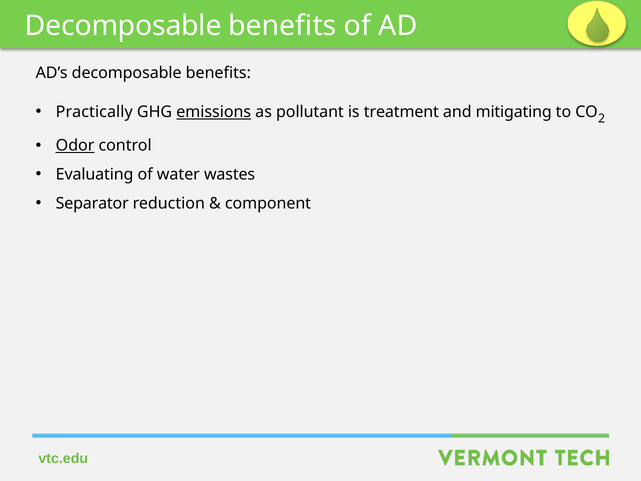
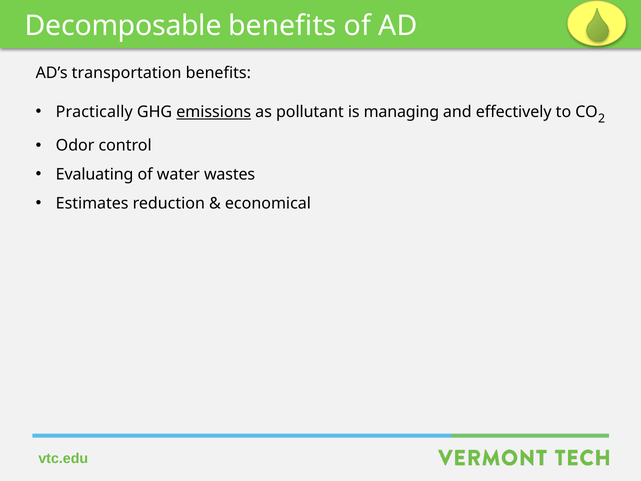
AD’s decomposable: decomposable -> transportation (127, 73)
treatment: treatment -> managing (401, 112)
mitigating: mitigating -> effectively (514, 112)
Odor underline: present -> none (75, 146)
Separator: Separator -> Estimates (92, 203)
component: component -> economical (268, 203)
